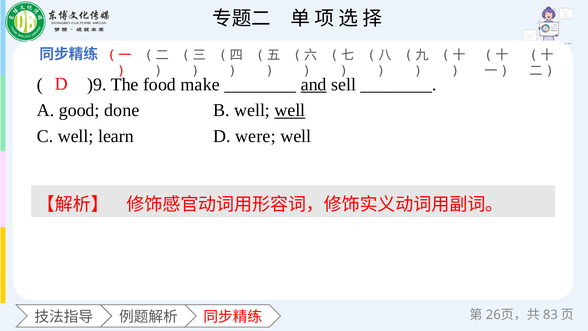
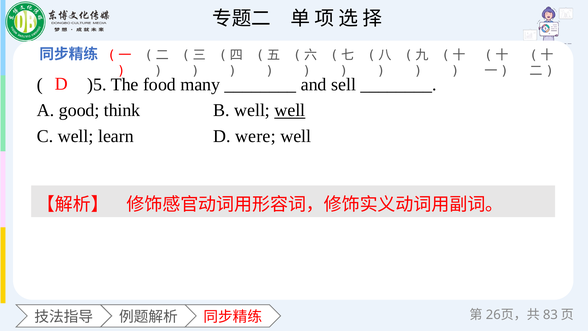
)9: )9 -> )5 (97, 84)
make: make -> many (200, 84)
and underline: present -> none (314, 84)
done: done -> think (122, 110)
